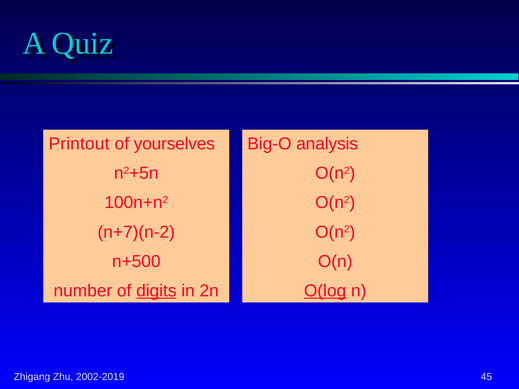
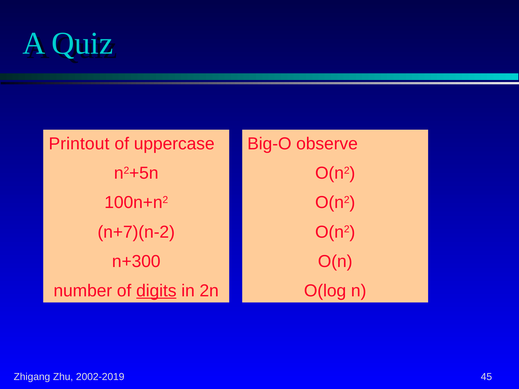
yourselves: yourselves -> uppercase (174, 144)
analysis: analysis -> observe (327, 144)
n+500: n+500 -> n+300 (136, 262)
O(log underline: present -> none (325, 291)
